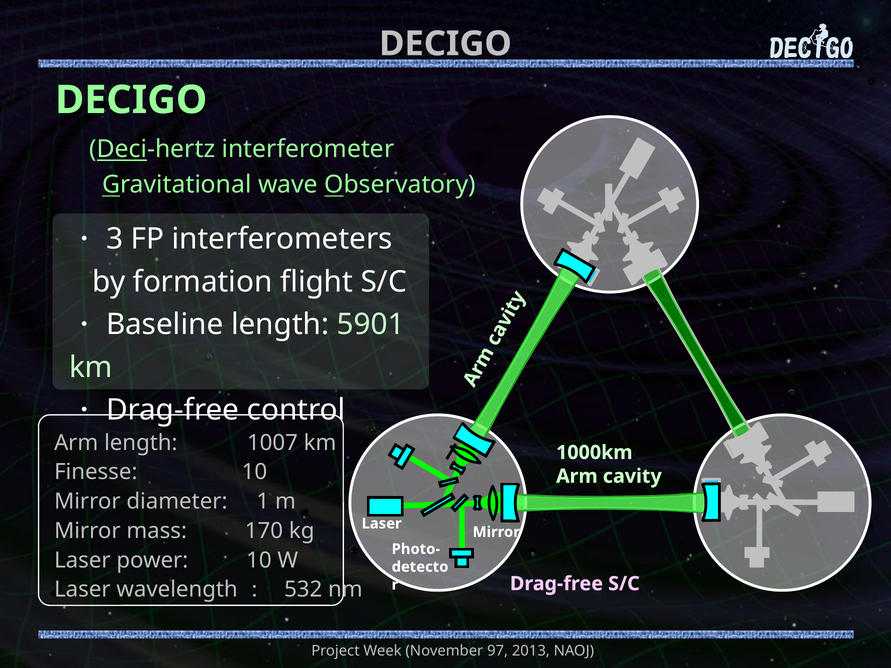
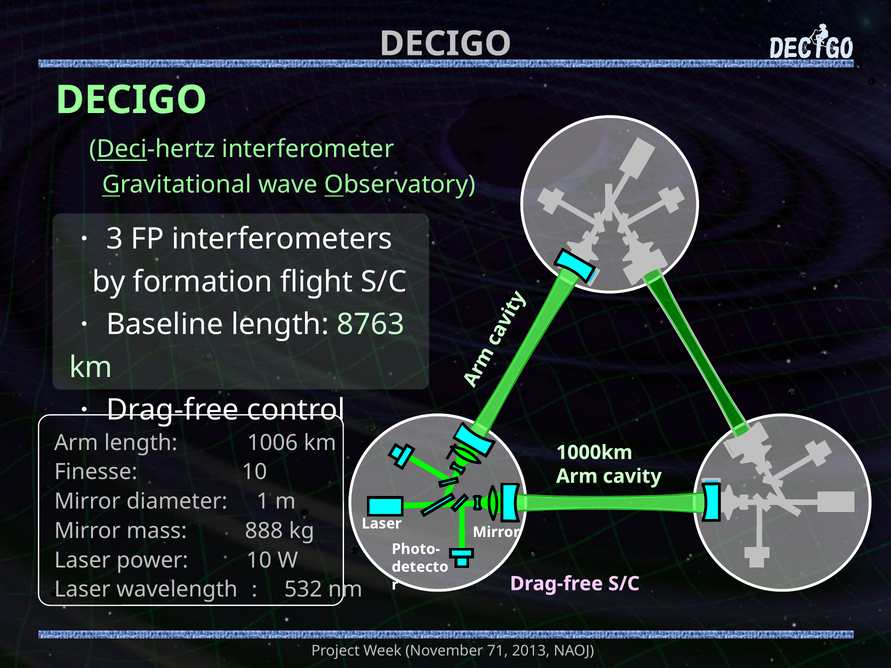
5901: 5901 -> 8763 (371, 325)
1007: 1007 -> 1006 (272, 443)
170: 170 -> 888 (264, 531)
97: 97 -> 71 (498, 651)
